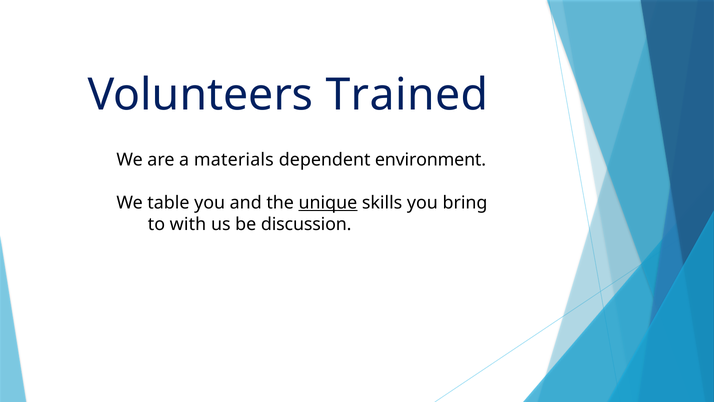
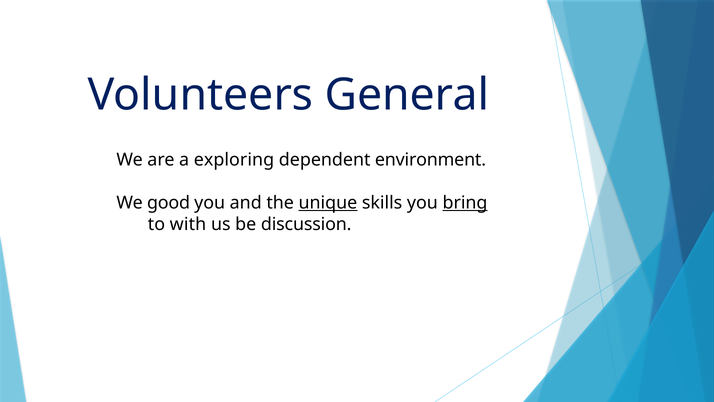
Trained: Trained -> General (407, 95)
materials: materials -> exploring (234, 160)
table: table -> good (169, 203)
bring underline: none -> present (465, 203)
